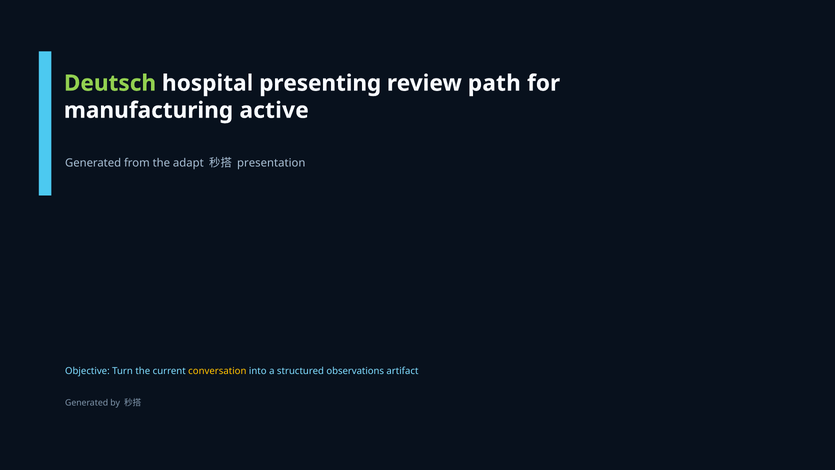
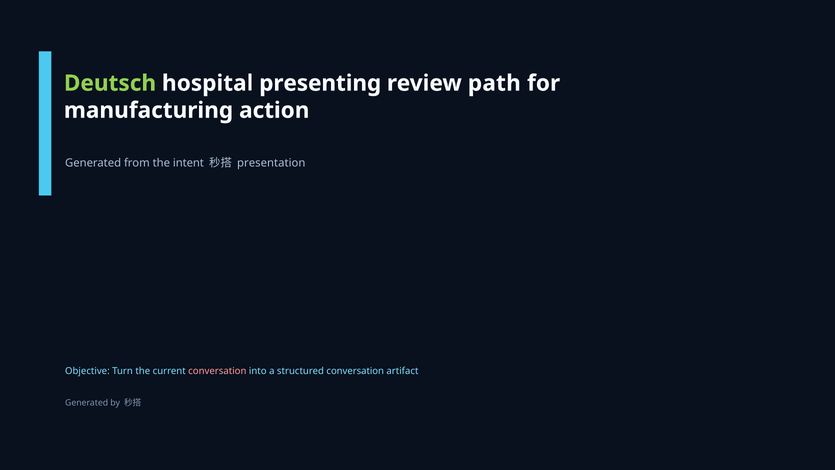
active: active -> action (274, 110)
adapt: adapt -> intent (188, 163)
conversation colour: yellow -> pink (217, 371)
structured observations: observations -> conversation (355, 371)
